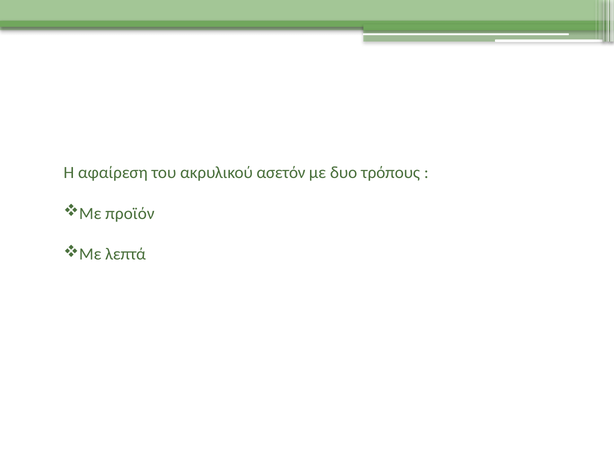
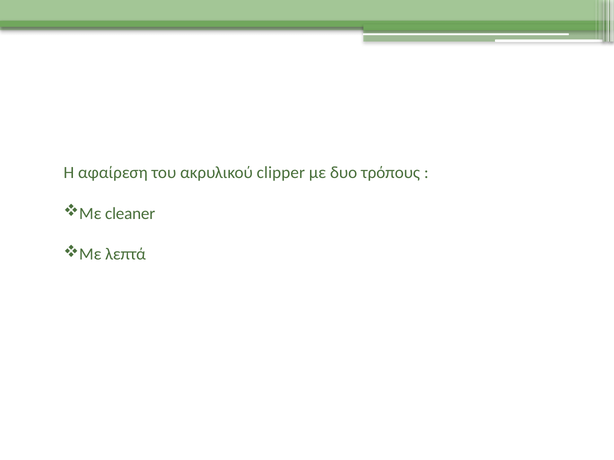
ασετόν: ασετόν -> clipper (281, 173)
προϊόν: προϊόν -> cleaner (130, 214)
